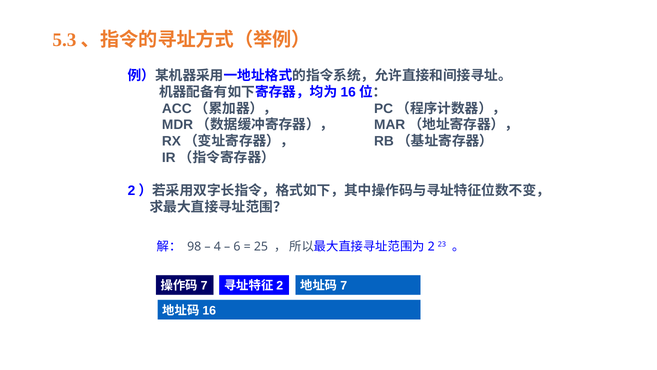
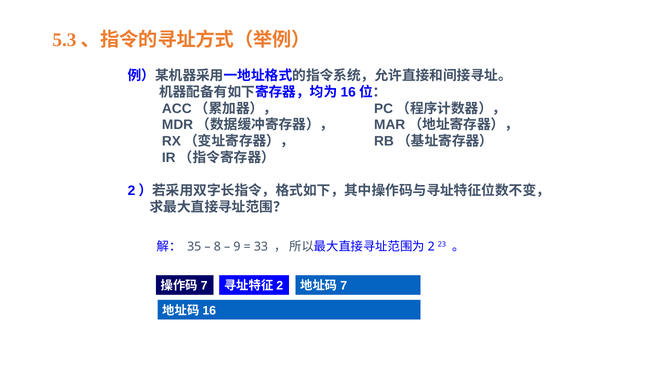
98: 98 -> 35 (194, 246)
4: 4 -> 8 (217, 246)
6: 6 -> 9 (237, 246)
25: 25 -> 33 (261, 246)
